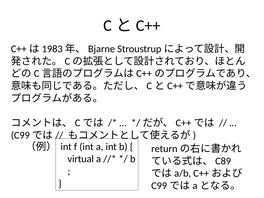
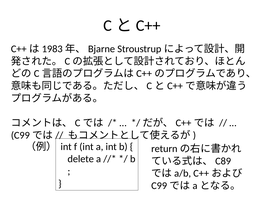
virtual: virtual -> delete (81, 159)
